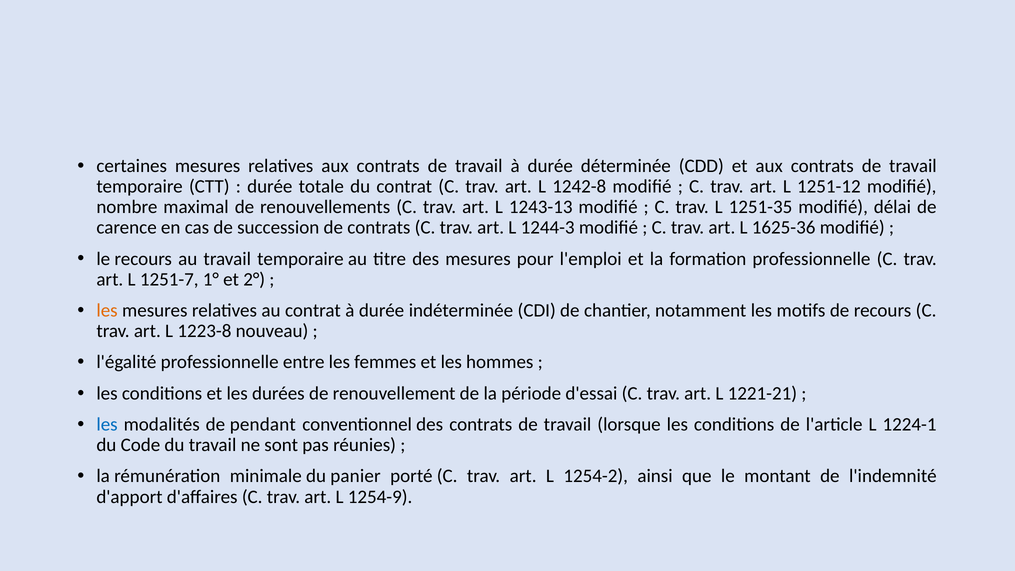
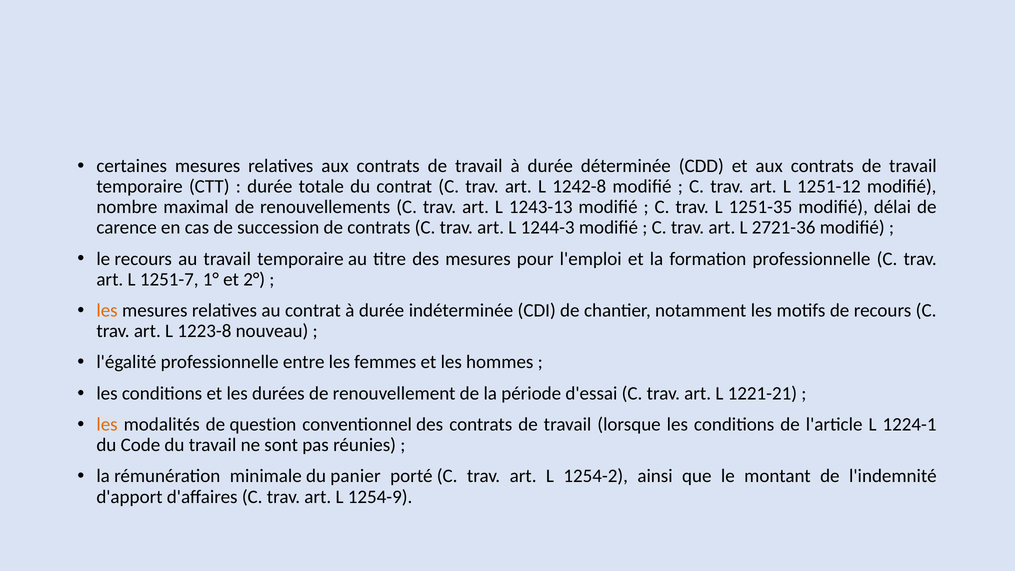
1625-36: 1625-36 -> 2721-36 (784, 228)
les colour: blue -> orange (107, 424)
pendant: pendant -> question (263, 424)
